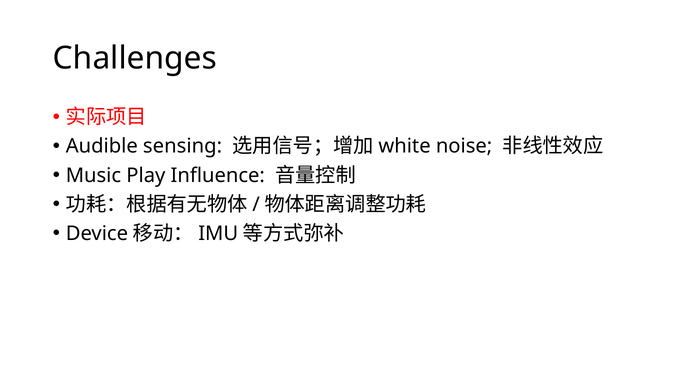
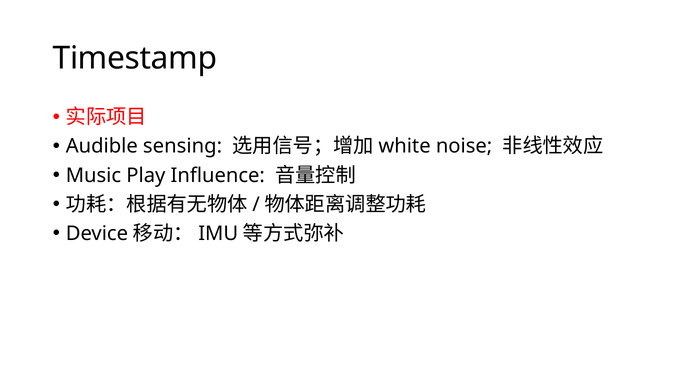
Challenges: Challenges -> Timestamp (135, 58)
